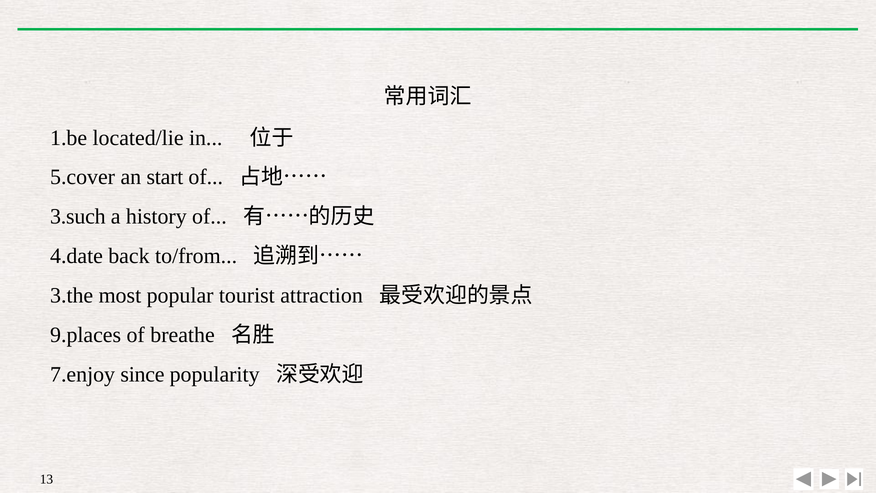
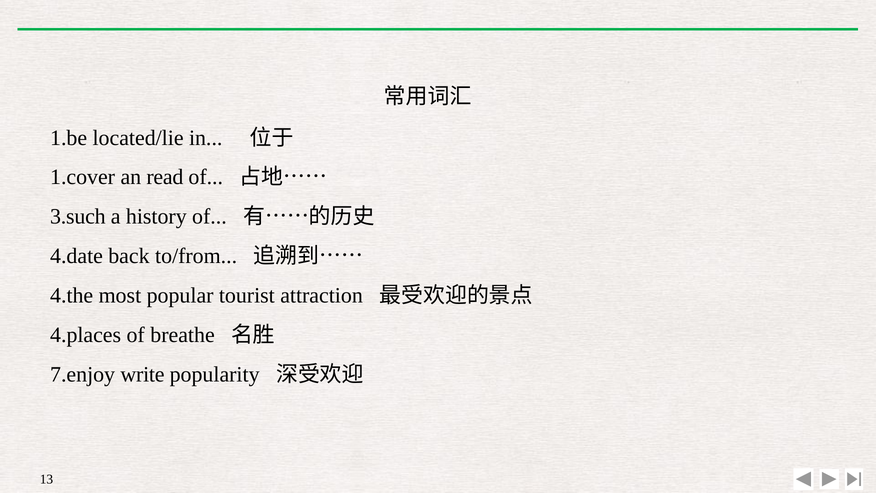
5.cover: 5.cover -> 1.cover (83, 177)
start: start -> read (165, 177)
3.the: 3.the -> 4.the (72, 295)
9.places: 9.places -> 4.places (86, 335)
since: since -> write (143, 374)
